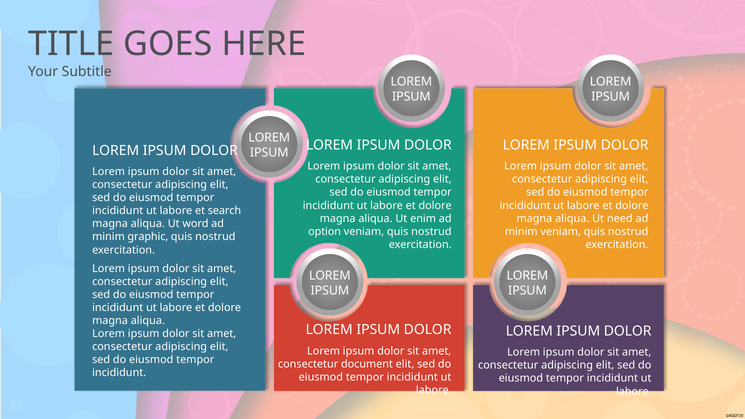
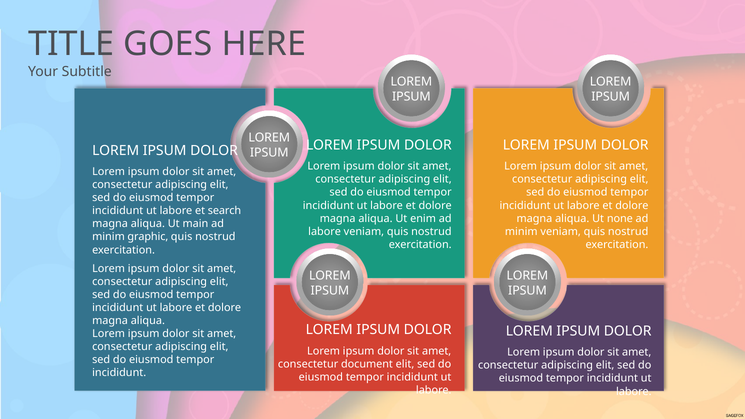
need: need -> none (620, 219)
word: word -> main (195, 224)
option: option -> labore (325, 232)
